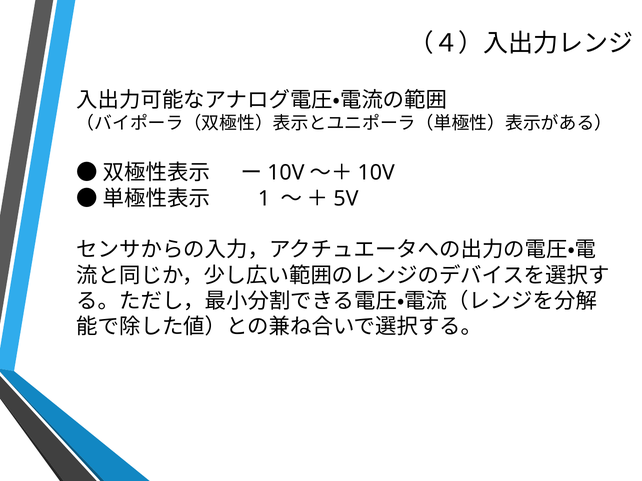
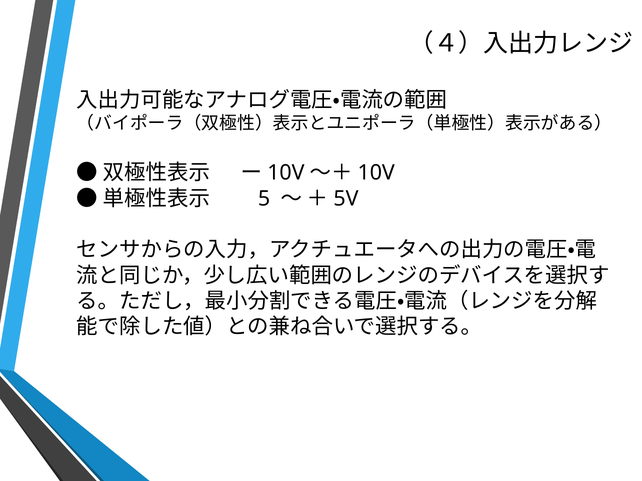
1: 1 -> 5 (264, 199)
